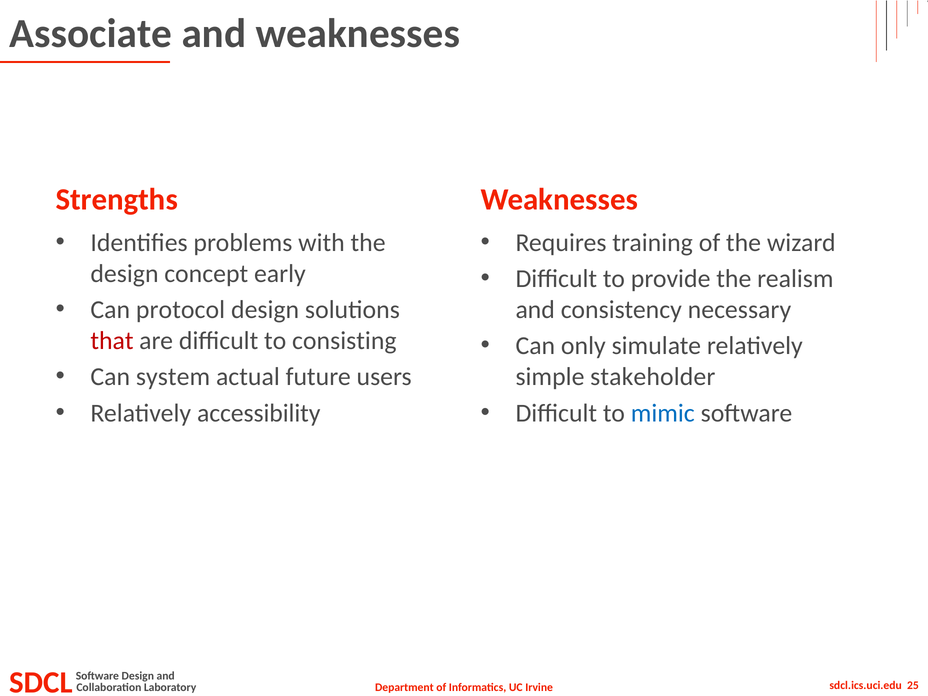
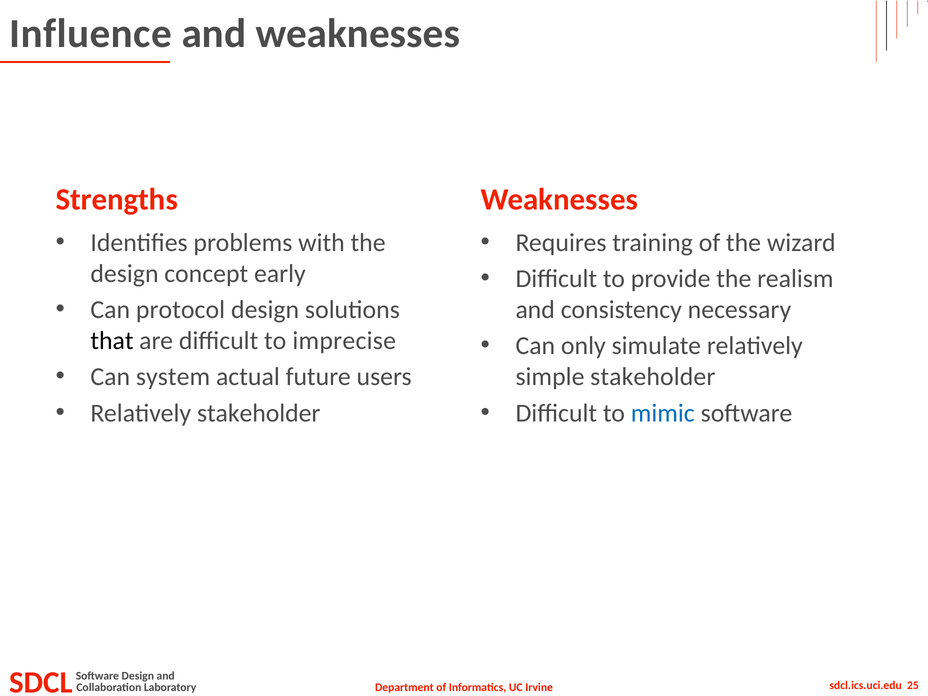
Associate: Associate -> Influence (91, 34)
that colour: red -> black (112, 341)
consisting: consisting -> imprecise (344, 341)
Relatively accessibility: accessibility -> stakeholder (259, 413)
